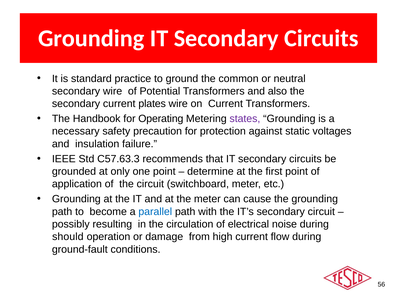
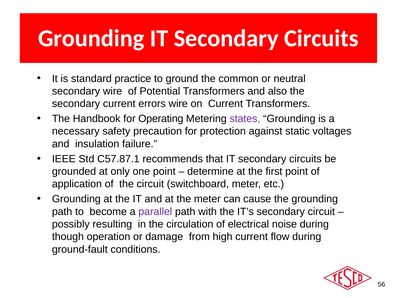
plates: plates -> errors (152, 104)
C57.63.3: C57.63.3 -> C57.87.1 (118, 159)
parallel colour: blue -> purple (155, 211)
should: should -> though (68, 237)
